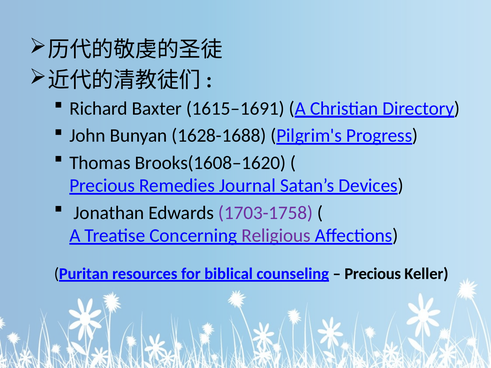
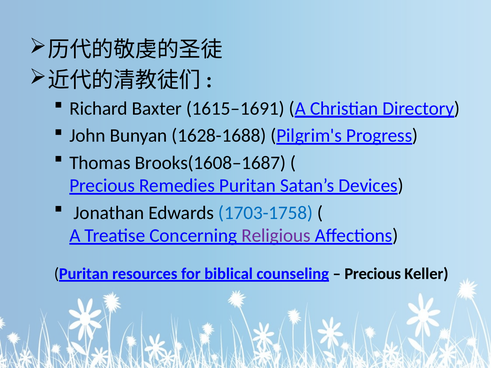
Brooks(1608–1620: Brooks(1608–1620 -> Brooks(1608–1687 (210, 163)
Remedies Journal: Journal -> Puritan (247, 186)
1703-1758 colour: purple -> blue (266, 213)
